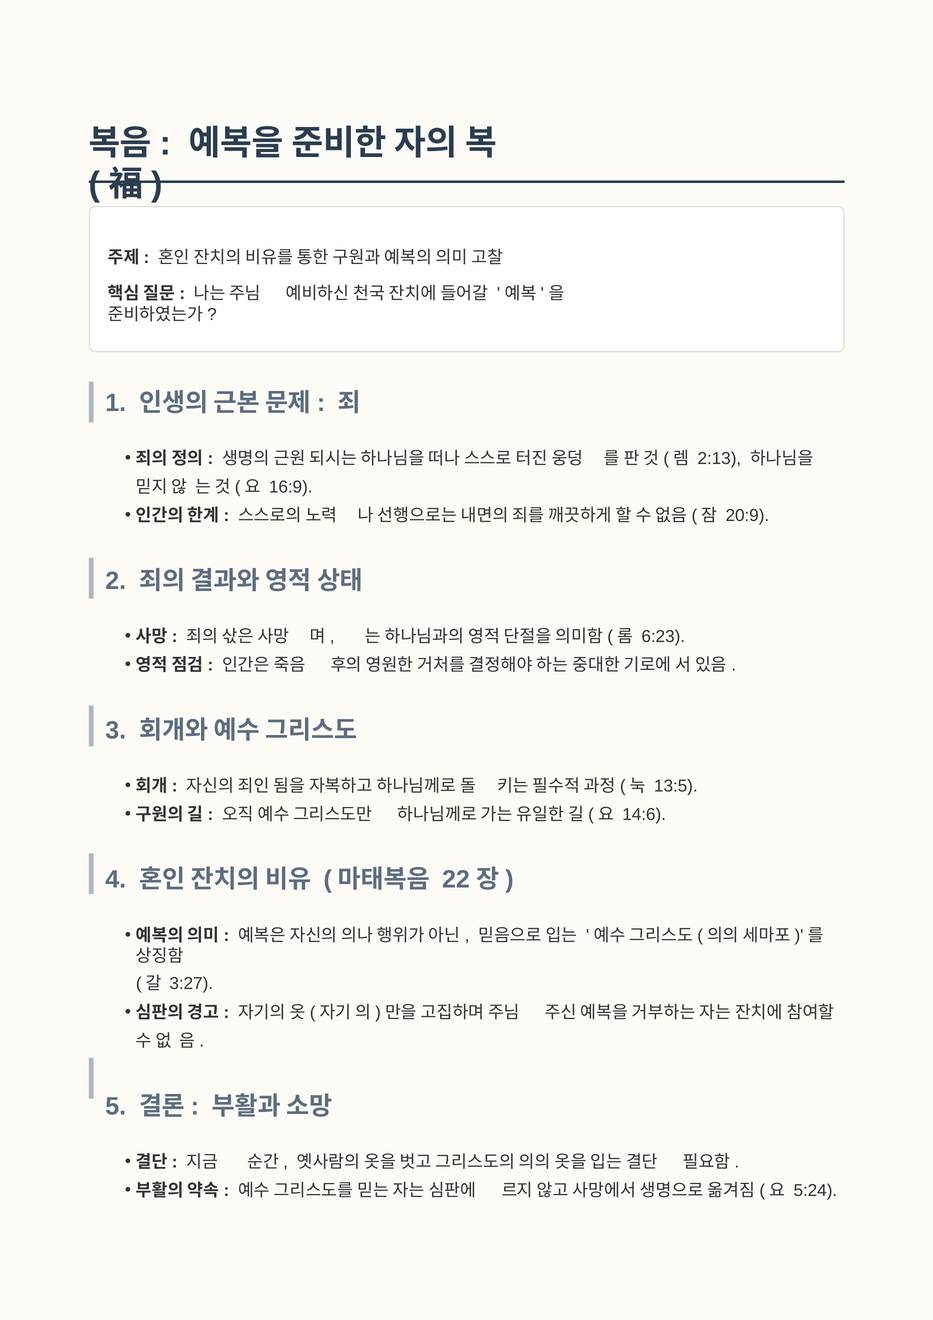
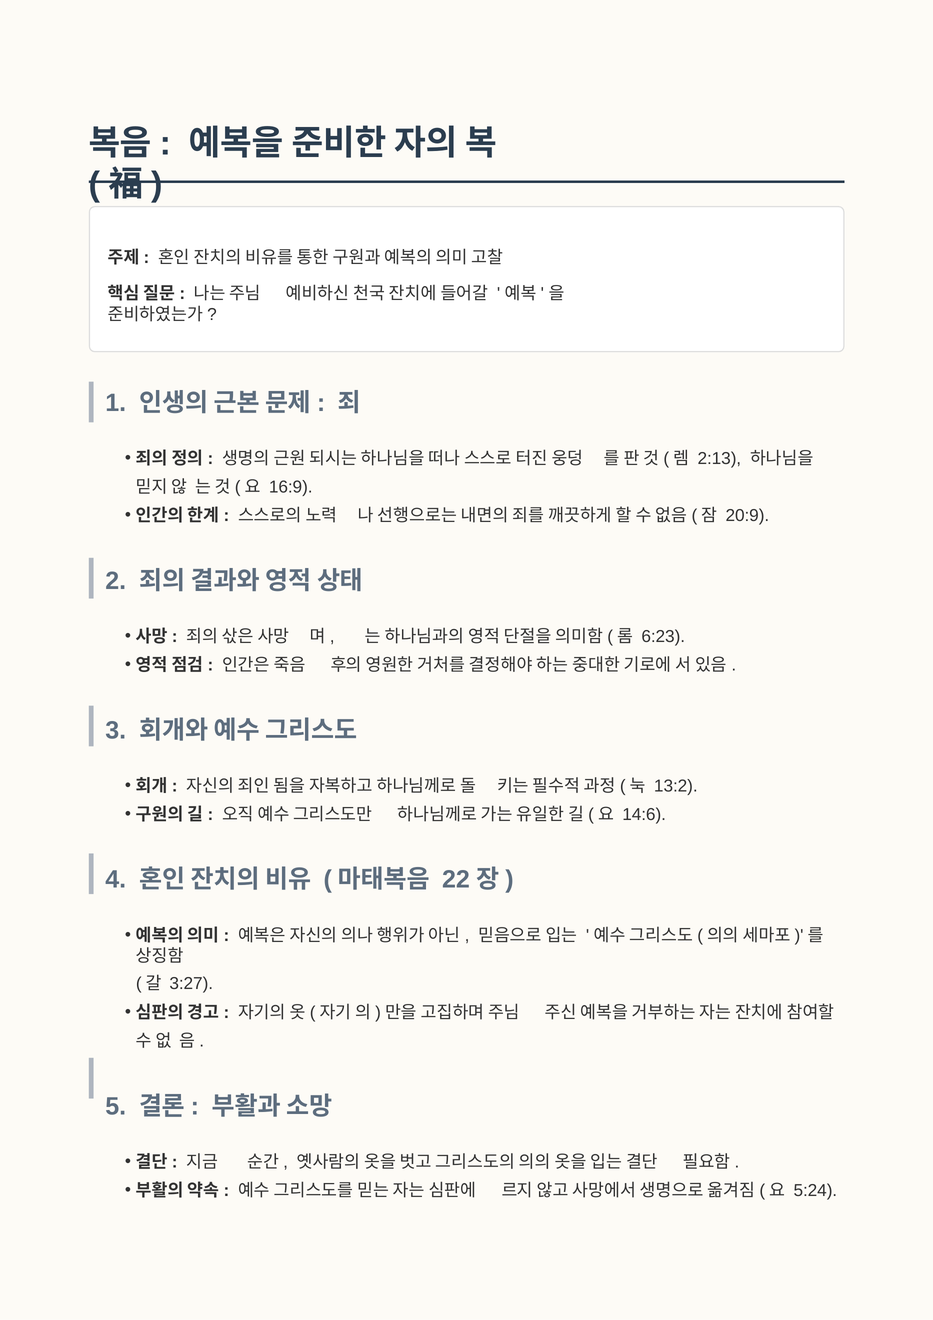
13:5: 13:5 -> 13:2 (676, 786)
